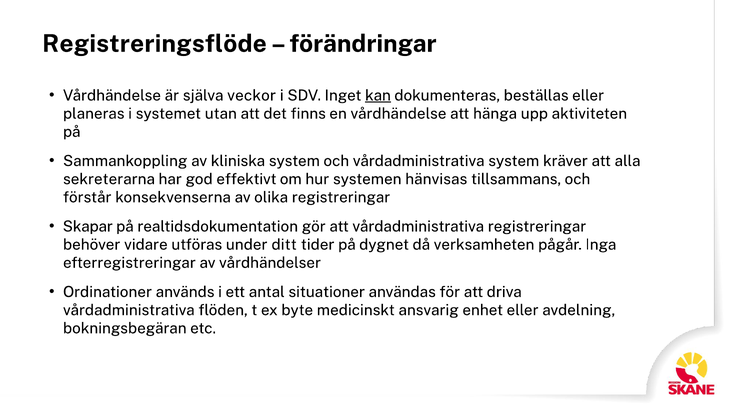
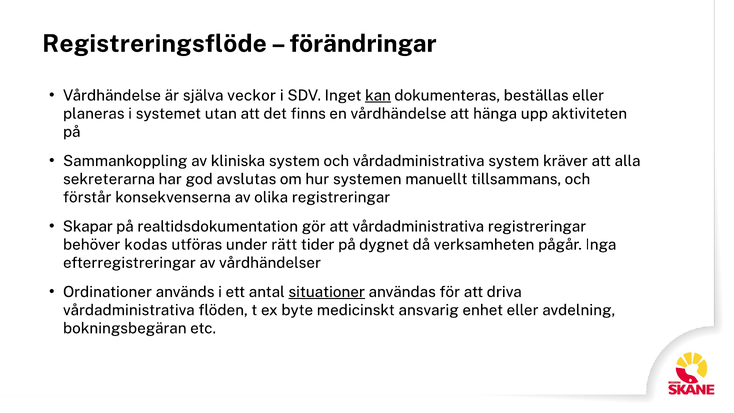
effektivt: effektivt -> avslutas (246, 179)
hänvisas: hänvisas -> manuellt (436, 179)
vidare: vidare -> kodas (146, 245)
ditt: ditt -> rätt (284, 245)
situationer underline: none -> present (327, 292)
